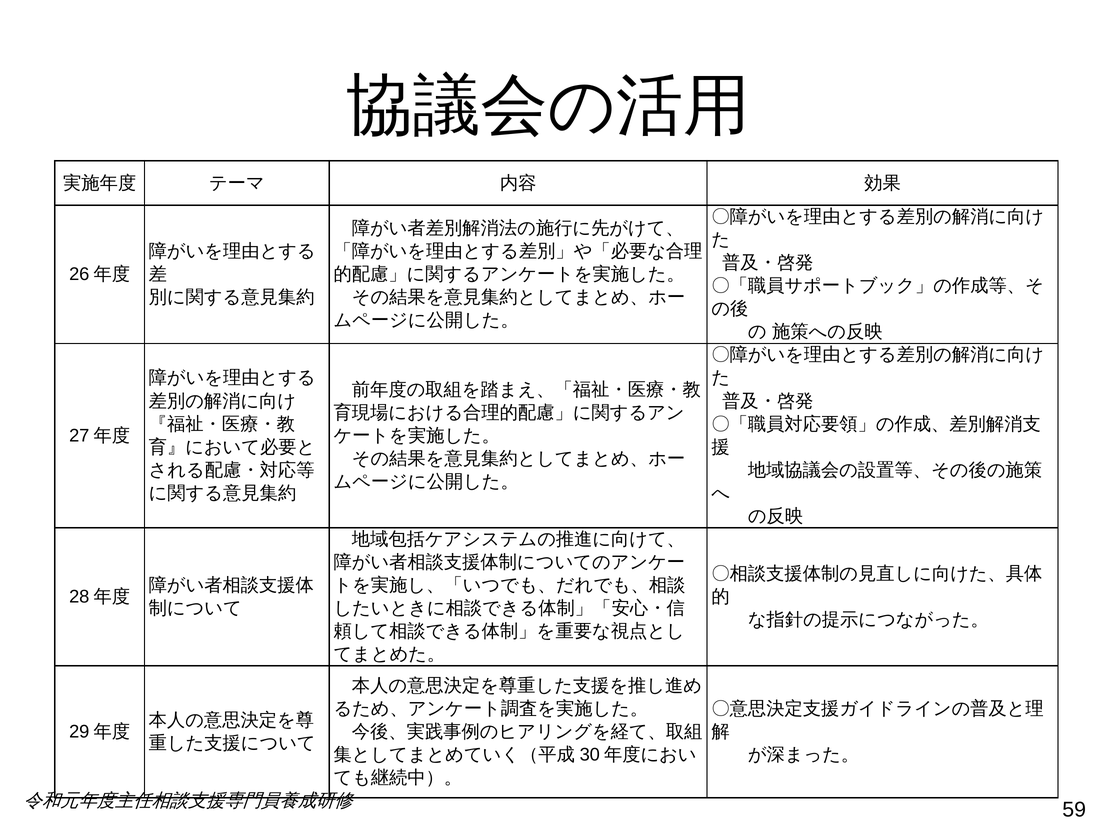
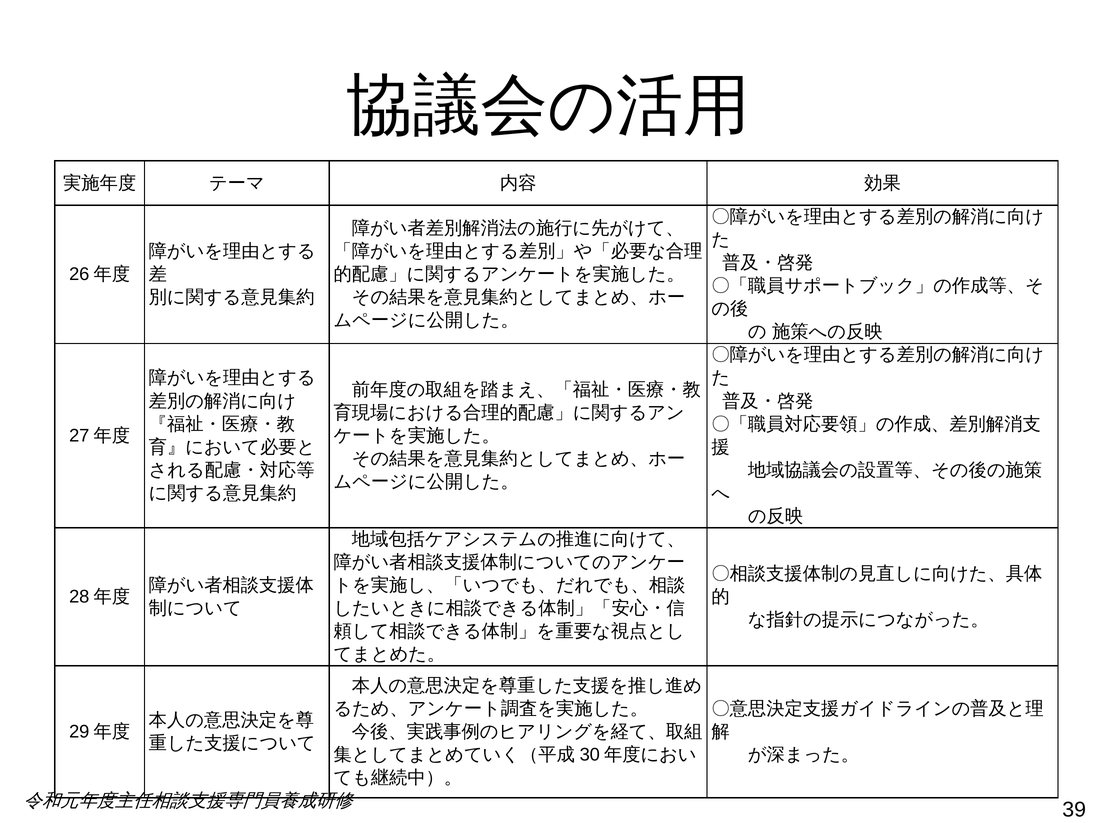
59: 59 -> 39 (1074, 810)
